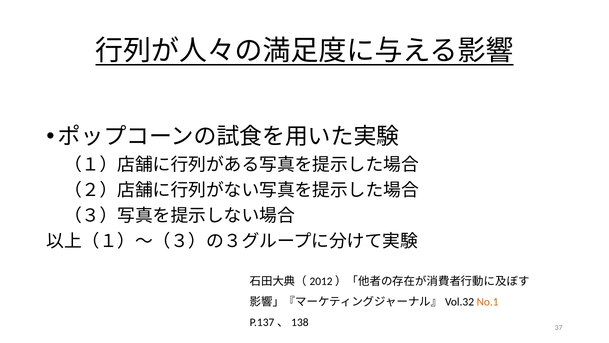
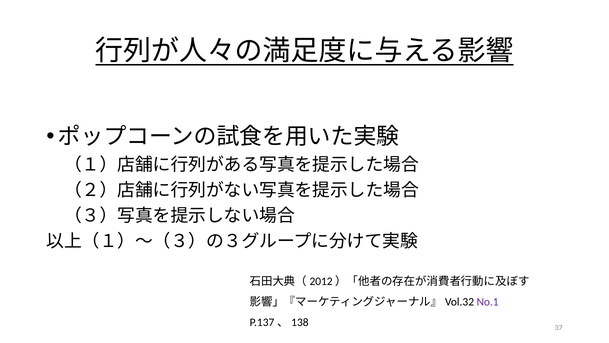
No.1 colour: orange -> purple (488, 302)
